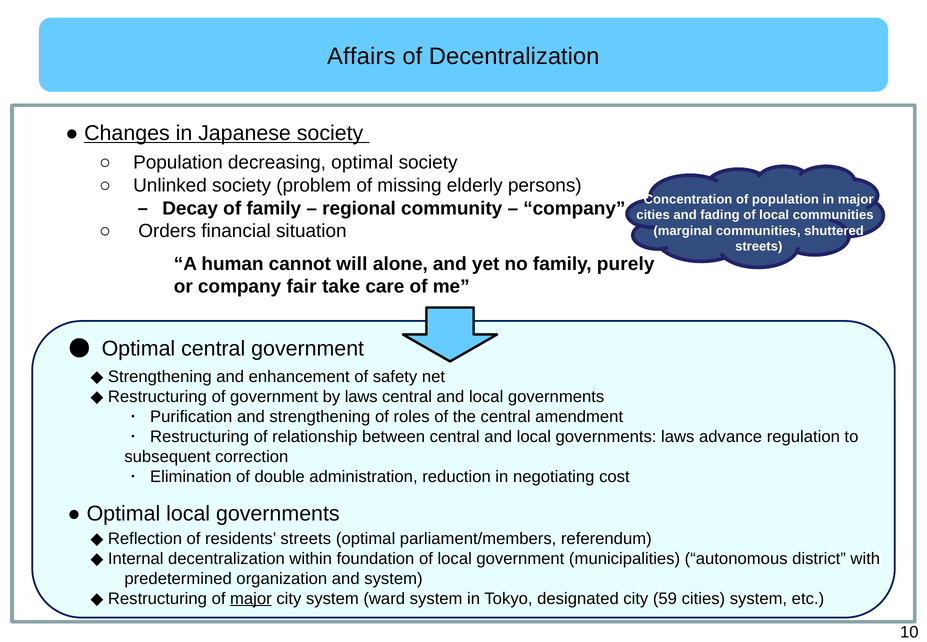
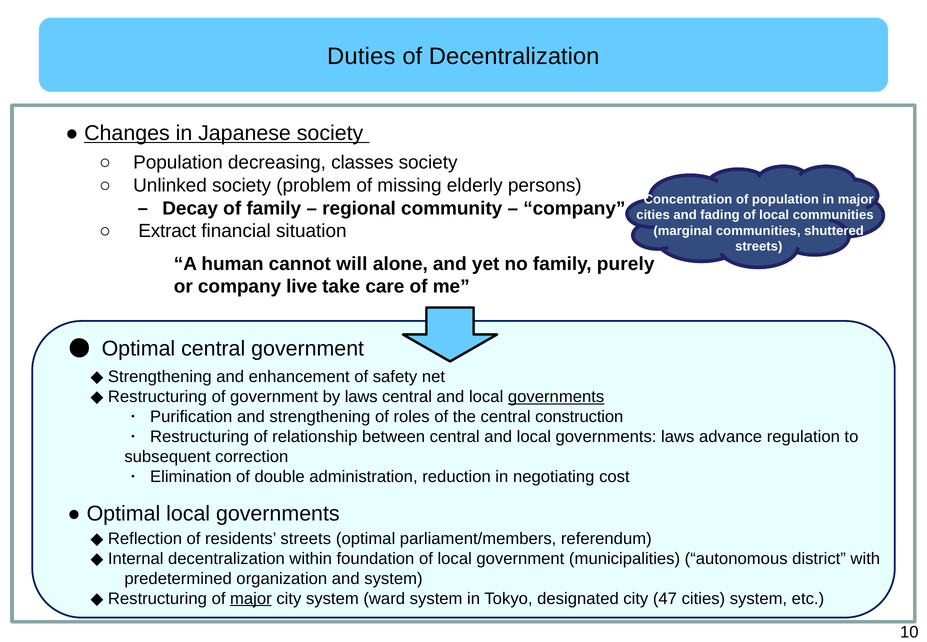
Affairs: Affairs -> Duties (361, 56)
decreasing optimal: optimal -> classes (362, 163)
Orders: Orders -> Extract (167, 231)
fair: fair -> live (302, 286)
governments underline: none -> present (556, 397)
amendment: amendment -> construction (579, 417)
59: 59 -> 47 (665, 598)
